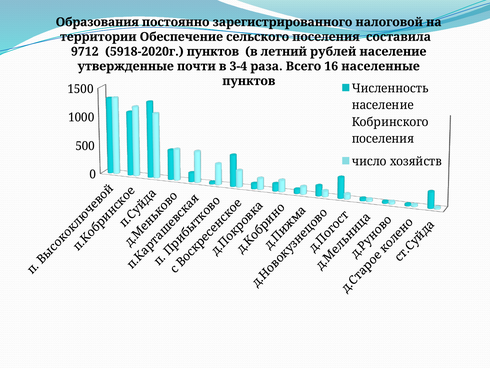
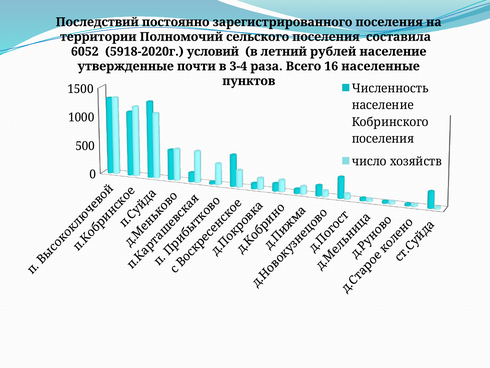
Образования: Образования -> Последствий (97, 22)
зарегистрированного налоговой: налоговой -> поселения (389, 22)
Обеспечение: Обеспечение -> Полномочий (181, 37)
9712: 9712 -> 6052 (85, 51)
5918-2020г пунктов: пунктов -> условий (213, 51)
